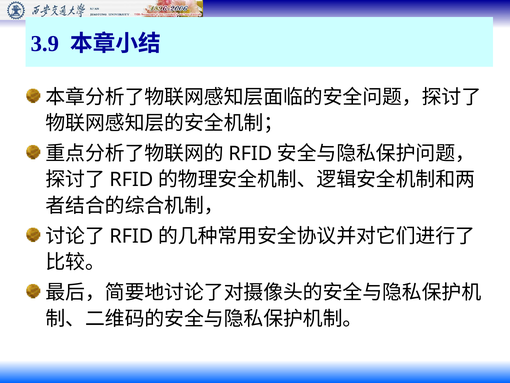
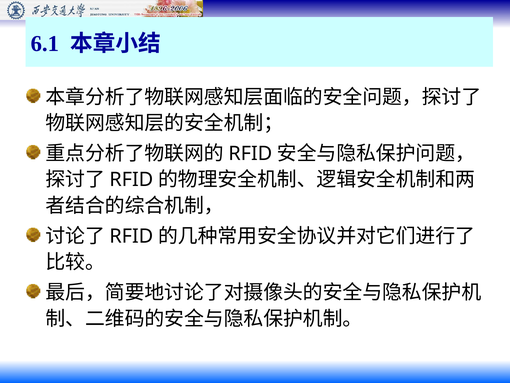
3.9: 3.9 -> 6.1 (45, 43)
